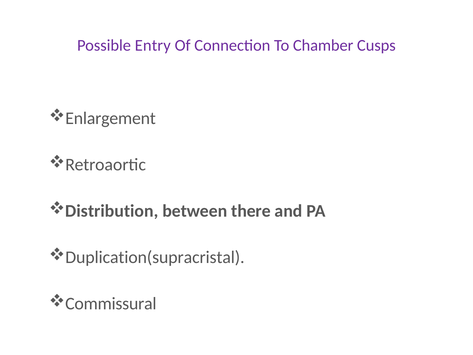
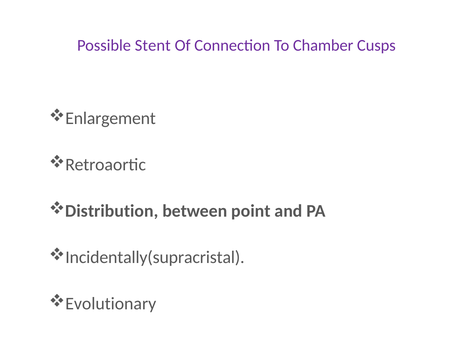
Entry: Entry -> Stent (153, 45)
there: there -> point (251, 211)
Duplication(supracristal: Duplication(supracristal -> Incidentally(supracristal (155, 257)
Commissural: Commissural -> Evolutionary (111, 304)
